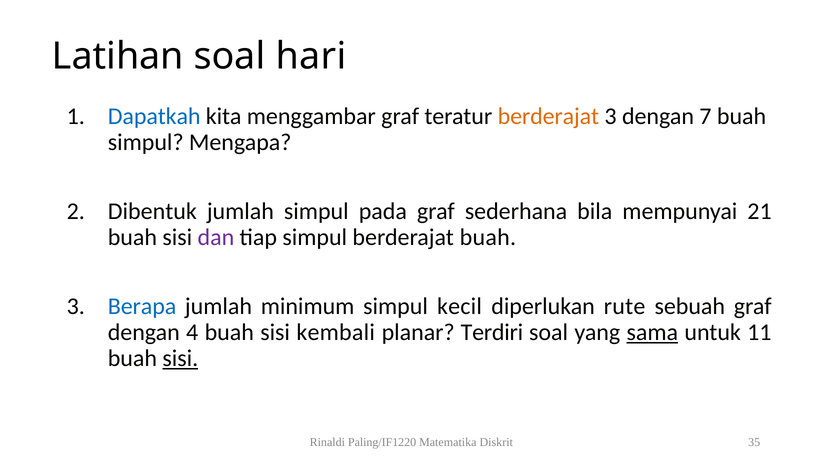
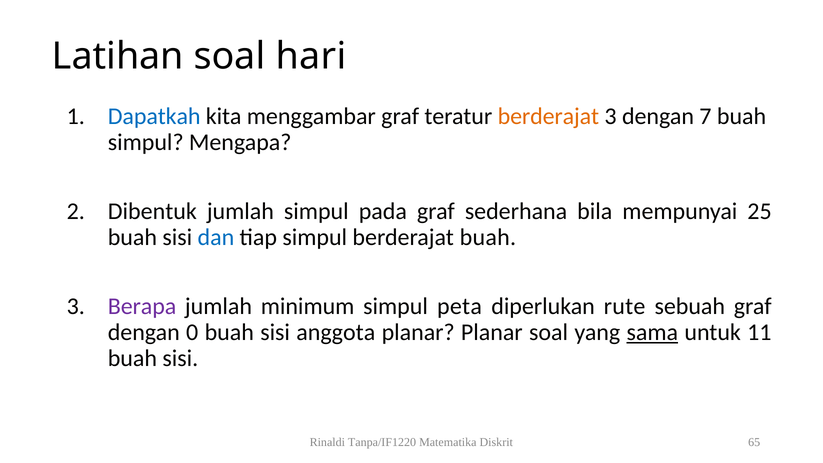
21: 21 -> 25 (760, 211)
dan colour: purple -> blue (216, 237)
Berapa colour: blue -> purple (142, 306)
kecil: kecil -> peta (459, 306)
4: 4 -> 0 (192, 332)
kembali: kembali -> anggota (336, 332)
planar Terdiri: Terdiri -> Planar (492, 332)
sisi underline: present -> none (180, 358)
Paling/IF1220: Paling/IF1220 -> Tanpa/IF1220 (382, 442)
35: 35 -> 65 (754, 442)
